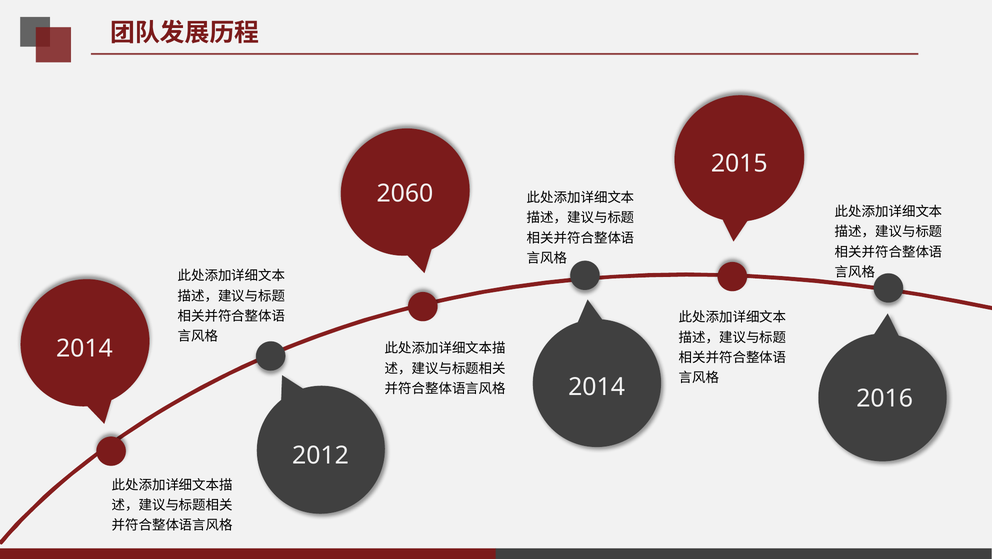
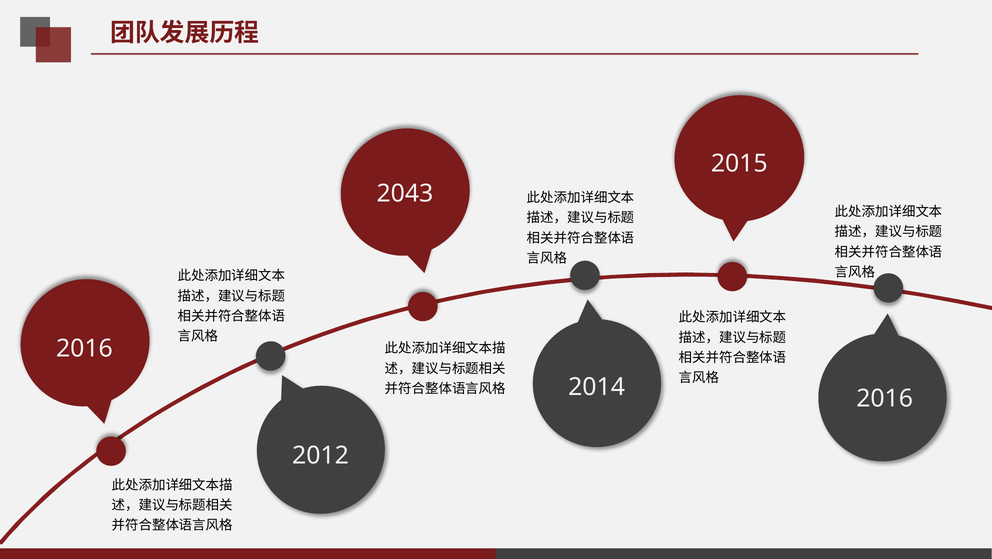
2060: 2060 -> 2043 (405, 193)
2014: 2014 -> 2016 (84, 349)
